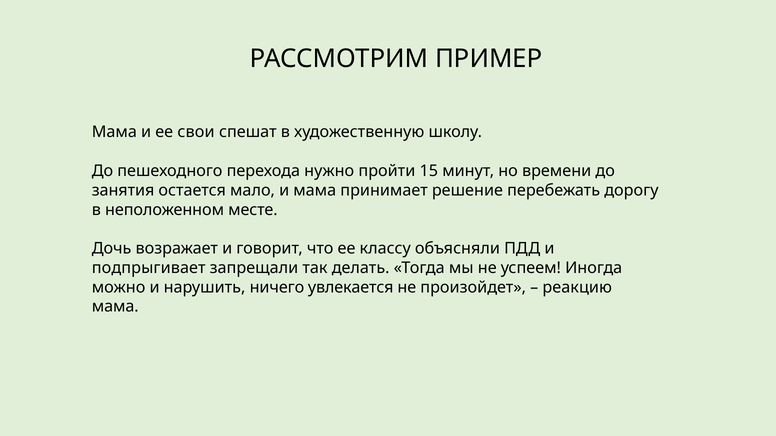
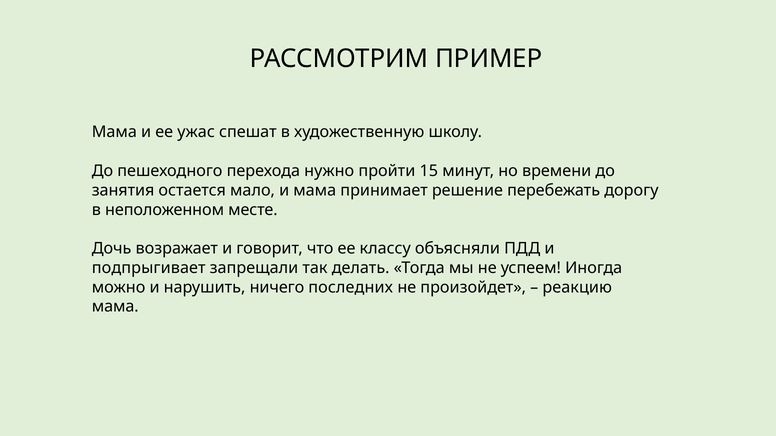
свои: свои -> ужас (196, 132)
увлекается: увлекается -> последних (351, 288)
